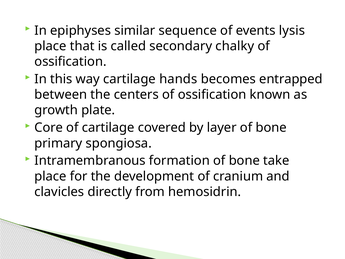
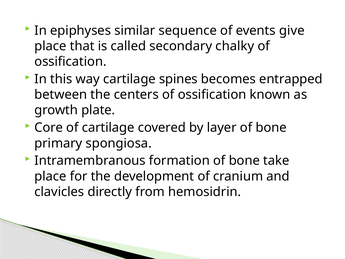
lysis: lysis -> give (292, 31)
hands: hands -> spines (178, 79)
